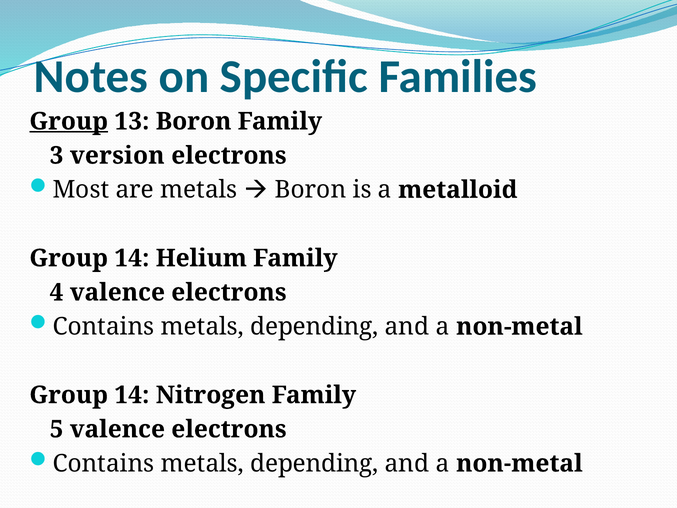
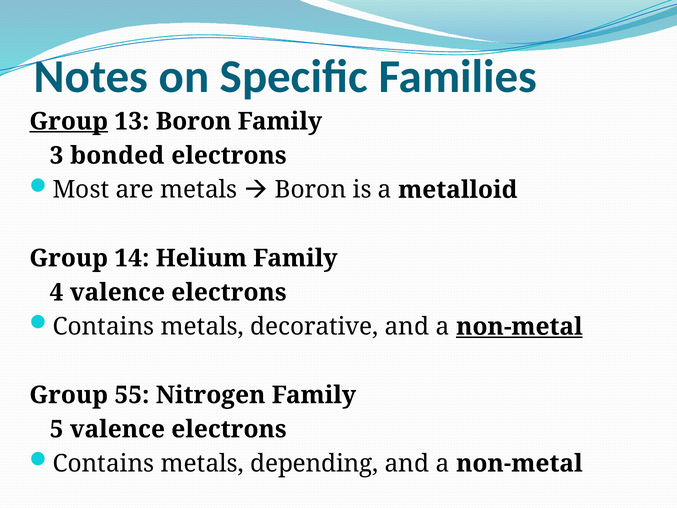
version: version -> bonded (117, 156)
depending: depending -> decorative (314, 326)
non-metal underline: none -> present (519, 326)
14: 14 -> 55 (132, 395)
